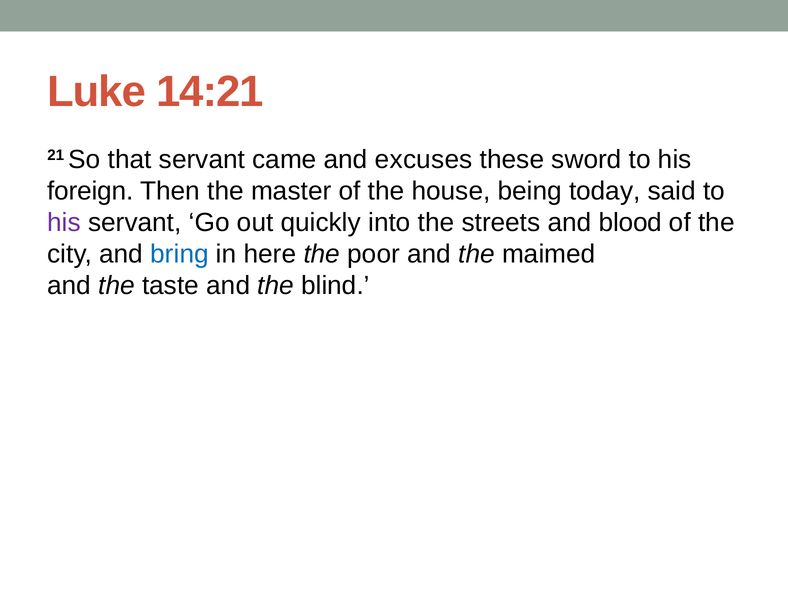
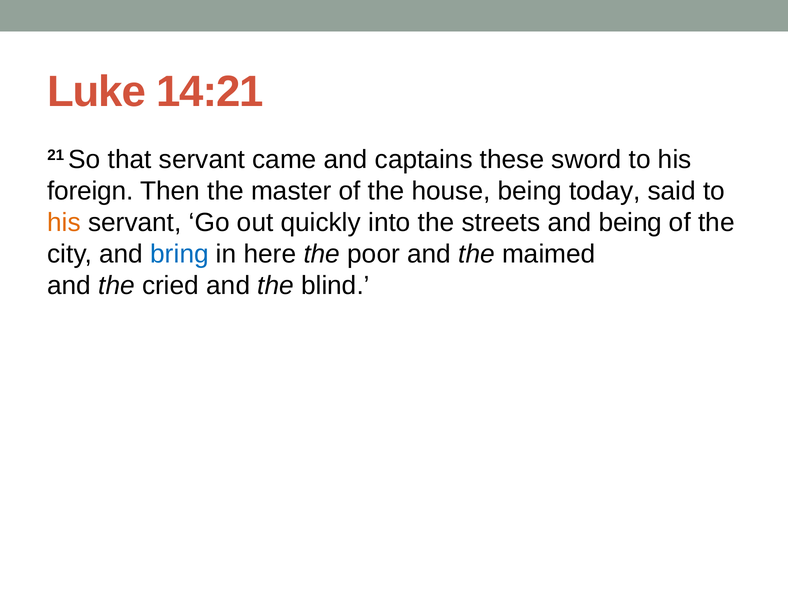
excuses: excuses -> captains (424, 159)
his colour: purple -> orange (64, 222)
and blood: blood -> being (630, 222)
taste: taste -> cried (171, 286)
